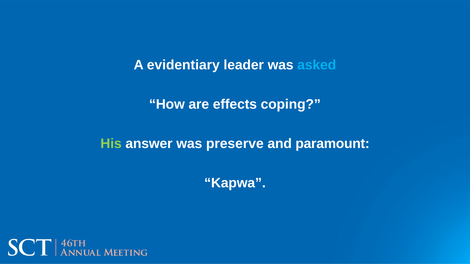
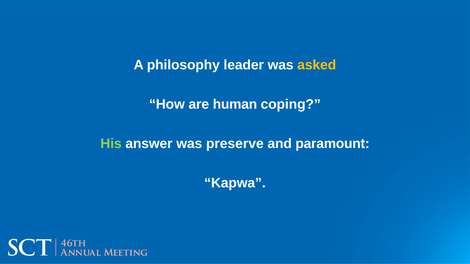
evidentiary: evidentiary -> philosophy (183, 65)
asked colour: light blue -> yellow (317, 65)
effects: effects -> human (235, 104)
